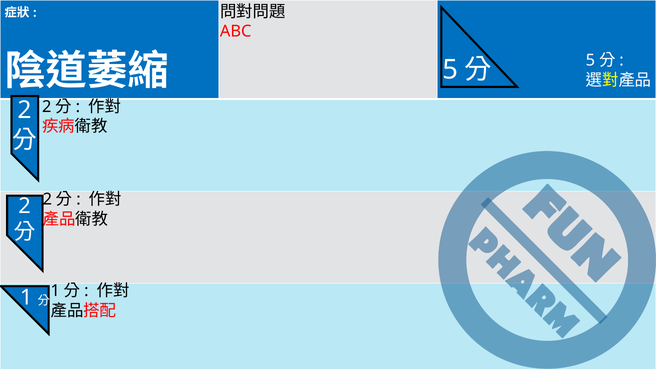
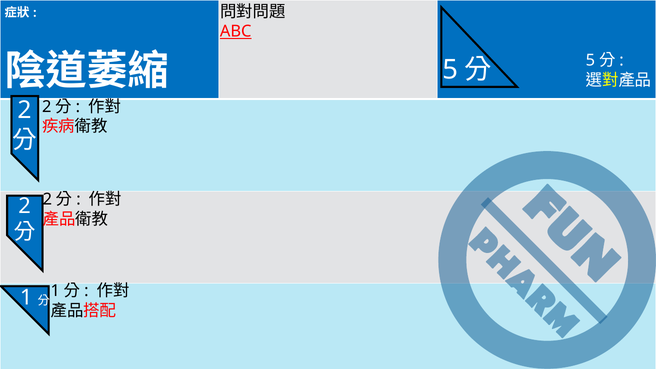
ABC underline: none -> present (236, 32)
